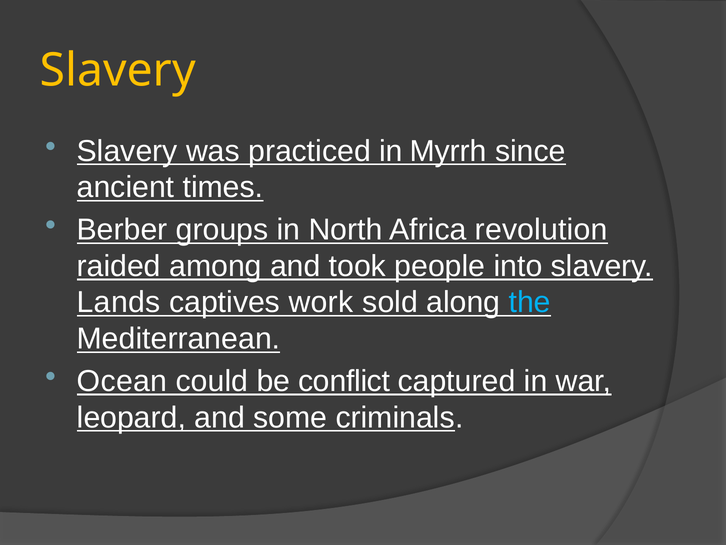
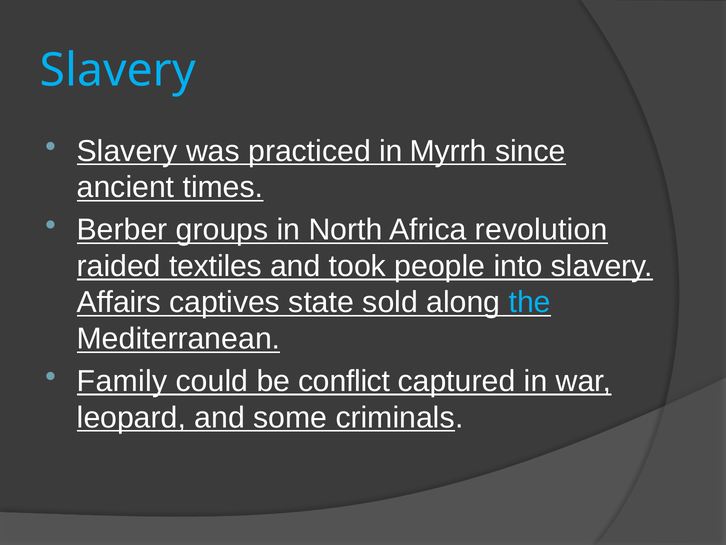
Slavery colour: yellow -> light blue (118, 70)
among: among -> textiles (216, 266)
Lands: Lands -> Affairs (119, 302)
work: work -> state (321, 302)
Ocean: Ocean -> Family (122, 381)
